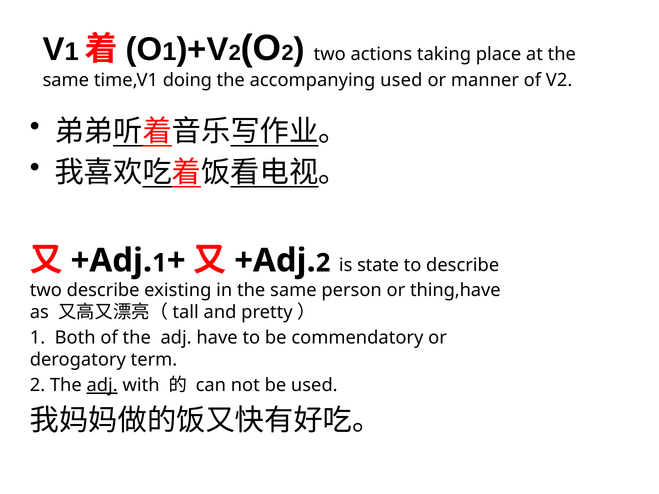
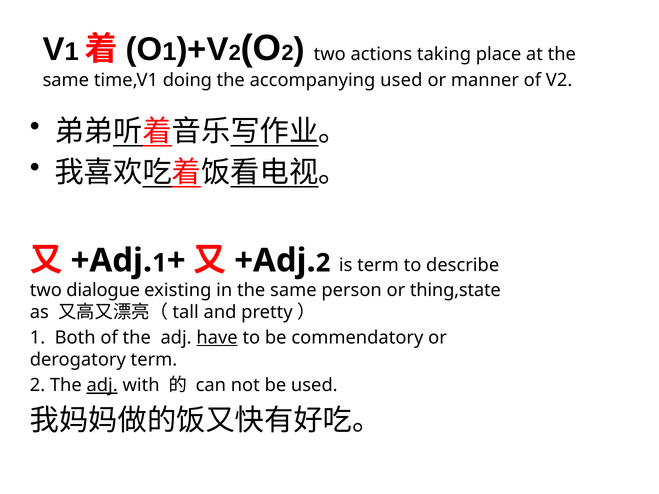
is state: state -> term (378, 265)
two describe: describe -> dialogue (103, 290)
thing,have: thing,have -> thing,state (455, 290)
have underline: none -> present (217, 338)
